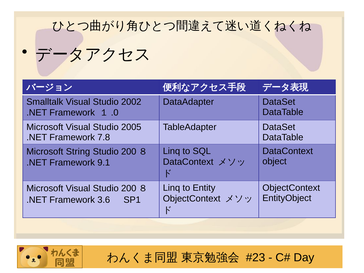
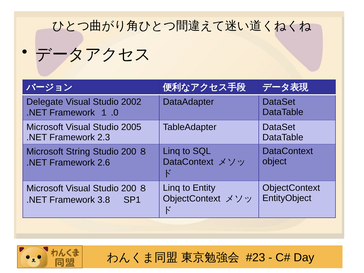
Smalltalk: Smalltalk -> Delegate (45, 102)
7.8: 7.8 -> 2.3 (104, 137)
9.1: 9.1 -> 2.6 (104, 163)
3.6: 3.6 -> 3.8 (104, 200)
